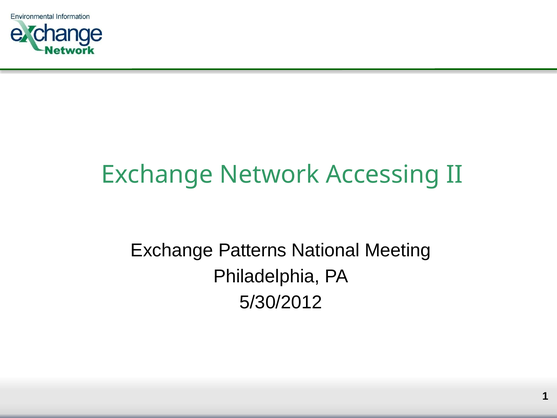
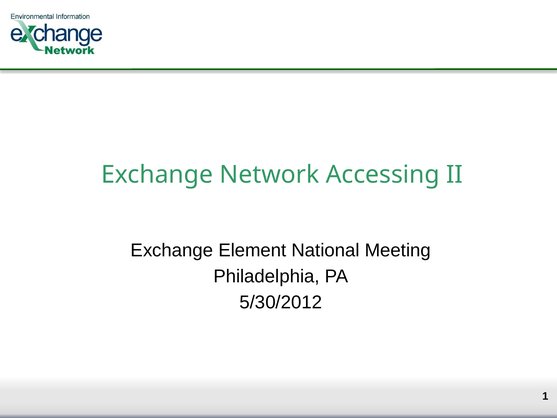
Patterns: Patterns -> Element (252, 250)
